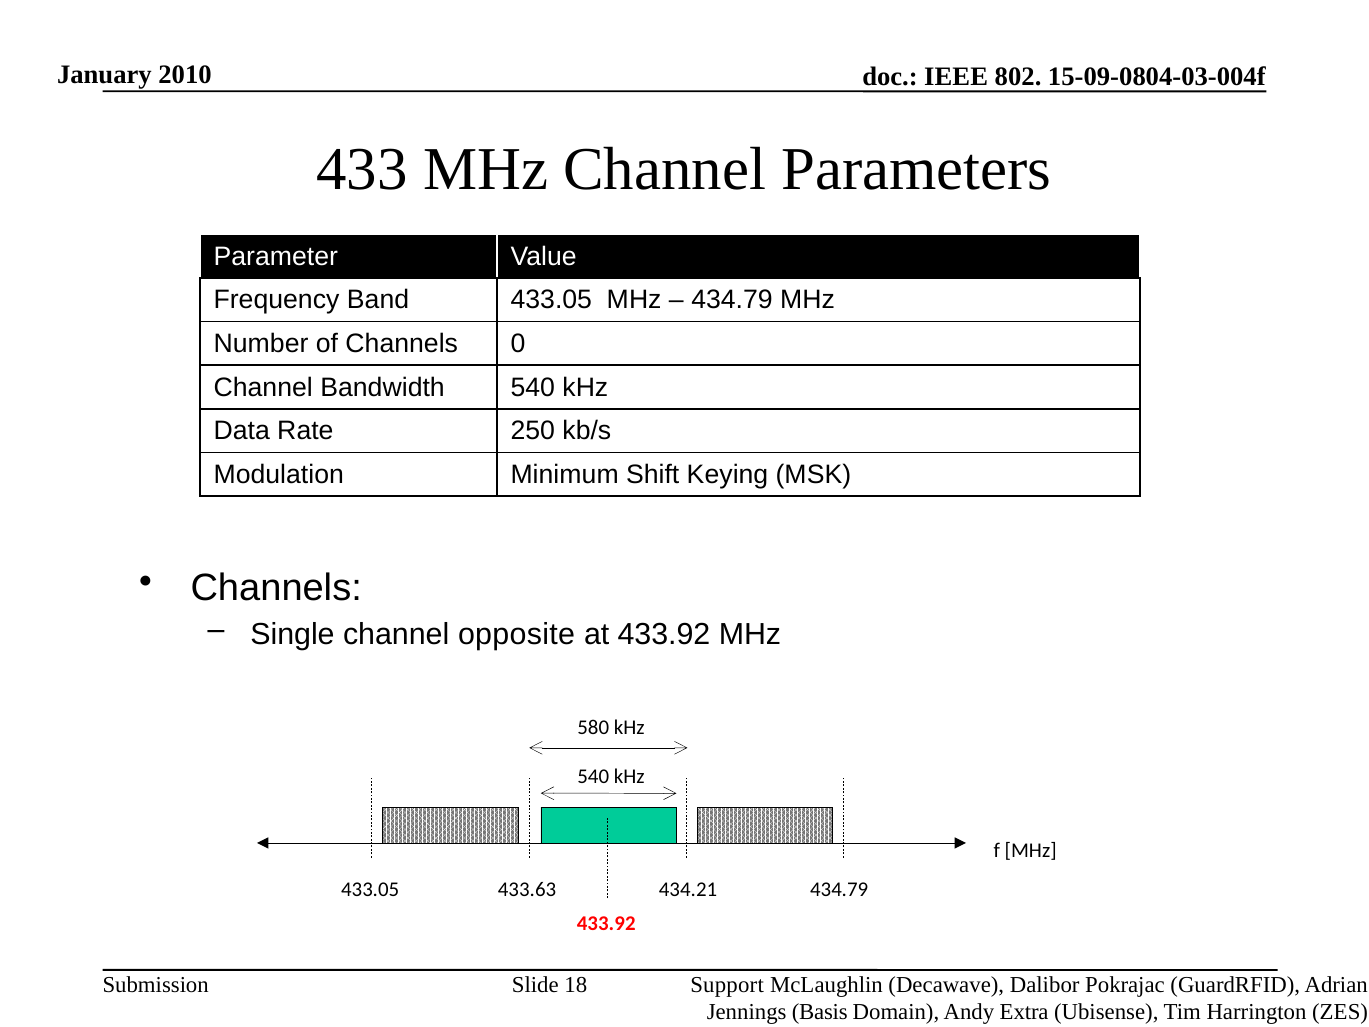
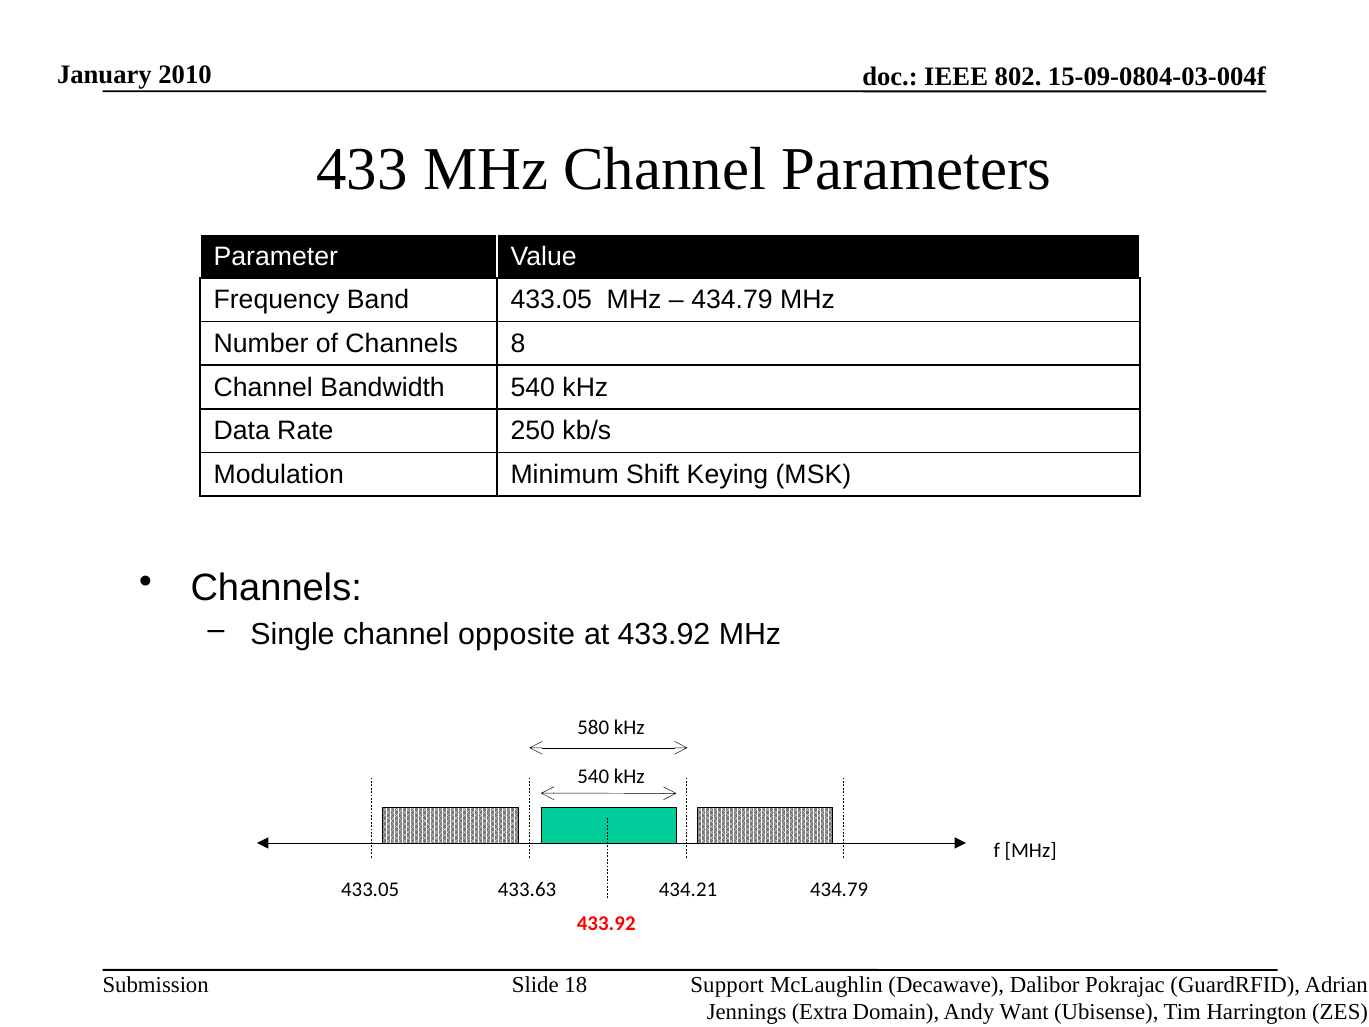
0: 0 -> 8 (518, 344)
Basis: Basis -> Extra (820, 1012)
Extra: Extra -> Want (1024, 1012)
